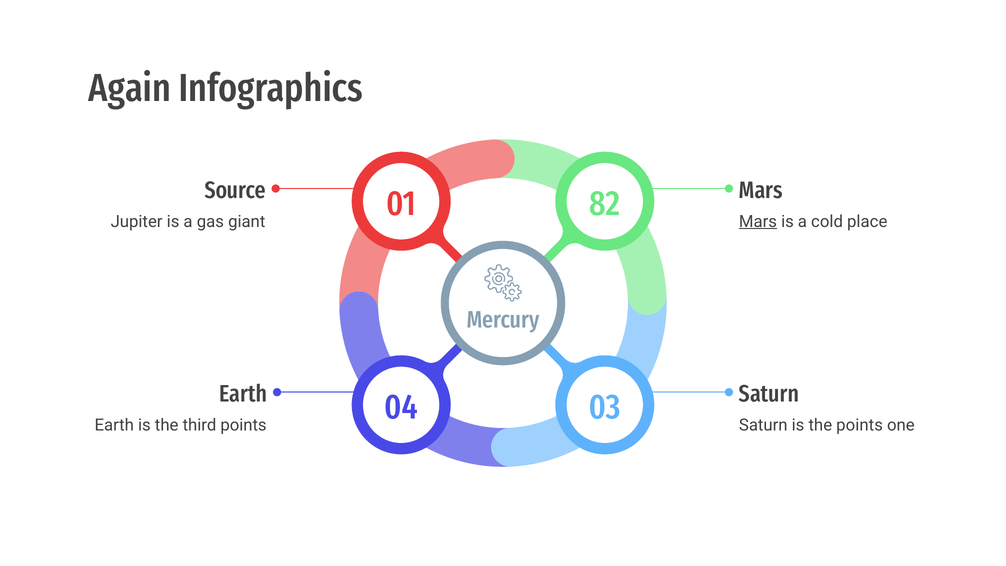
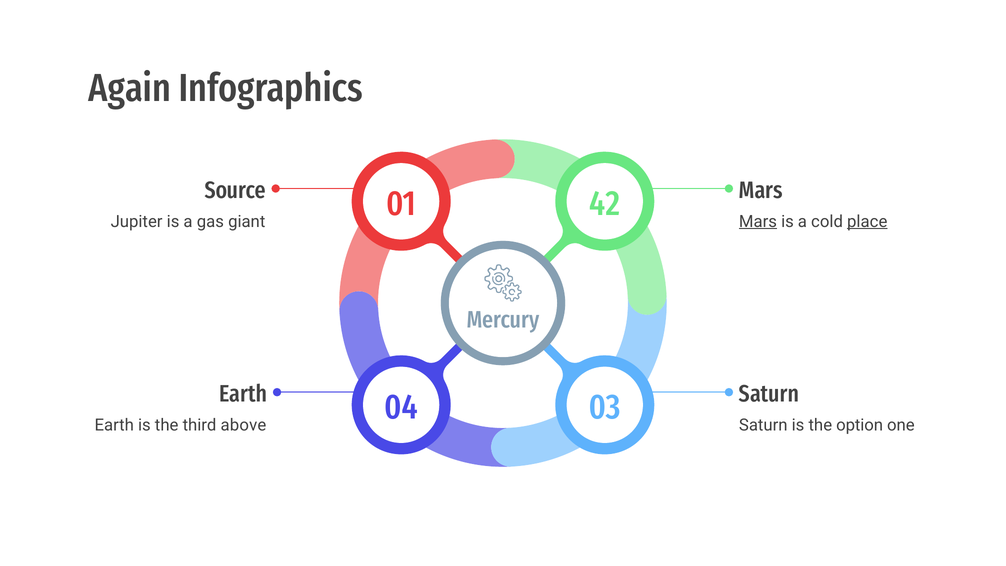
82: 82 -> 42 (605, 204)
place underline: none -> present (867, 221)
third points: points -> above (243, 425)
the points: points -> option (860, 425)
